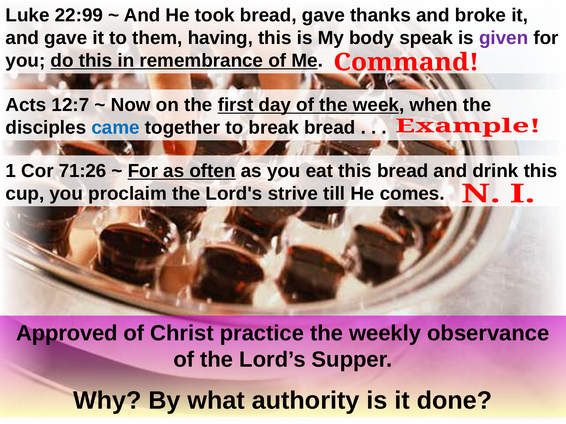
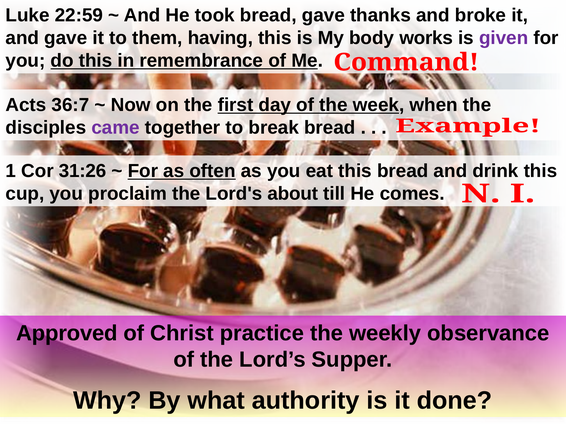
22:99: 22:99 -> 22:59 (79, 15)
speak: speak -> works (426, 38)
12:7: 12:7 -> 36:7 (71, 105)
came colour: blue -> purple (116, 128)
71:26: 71:26 -> 31:26 (83, 171)
strive: strive -> about (293, 194)
